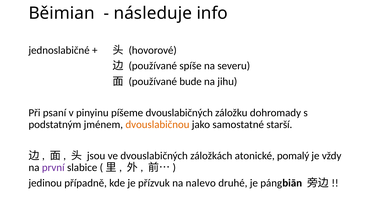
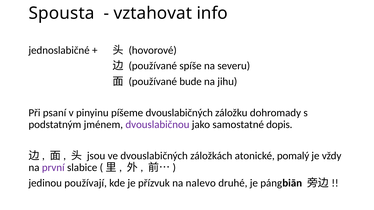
Běimian: Běimian -> Spousta (62, 13)
následuje: následuje -> vztahovat (153, 13)
dvouslabičnou colour: orange -> purple (157, 125)
starší: starší -> dopis (279, 125)
případně: případně -> používají (86, 183)
